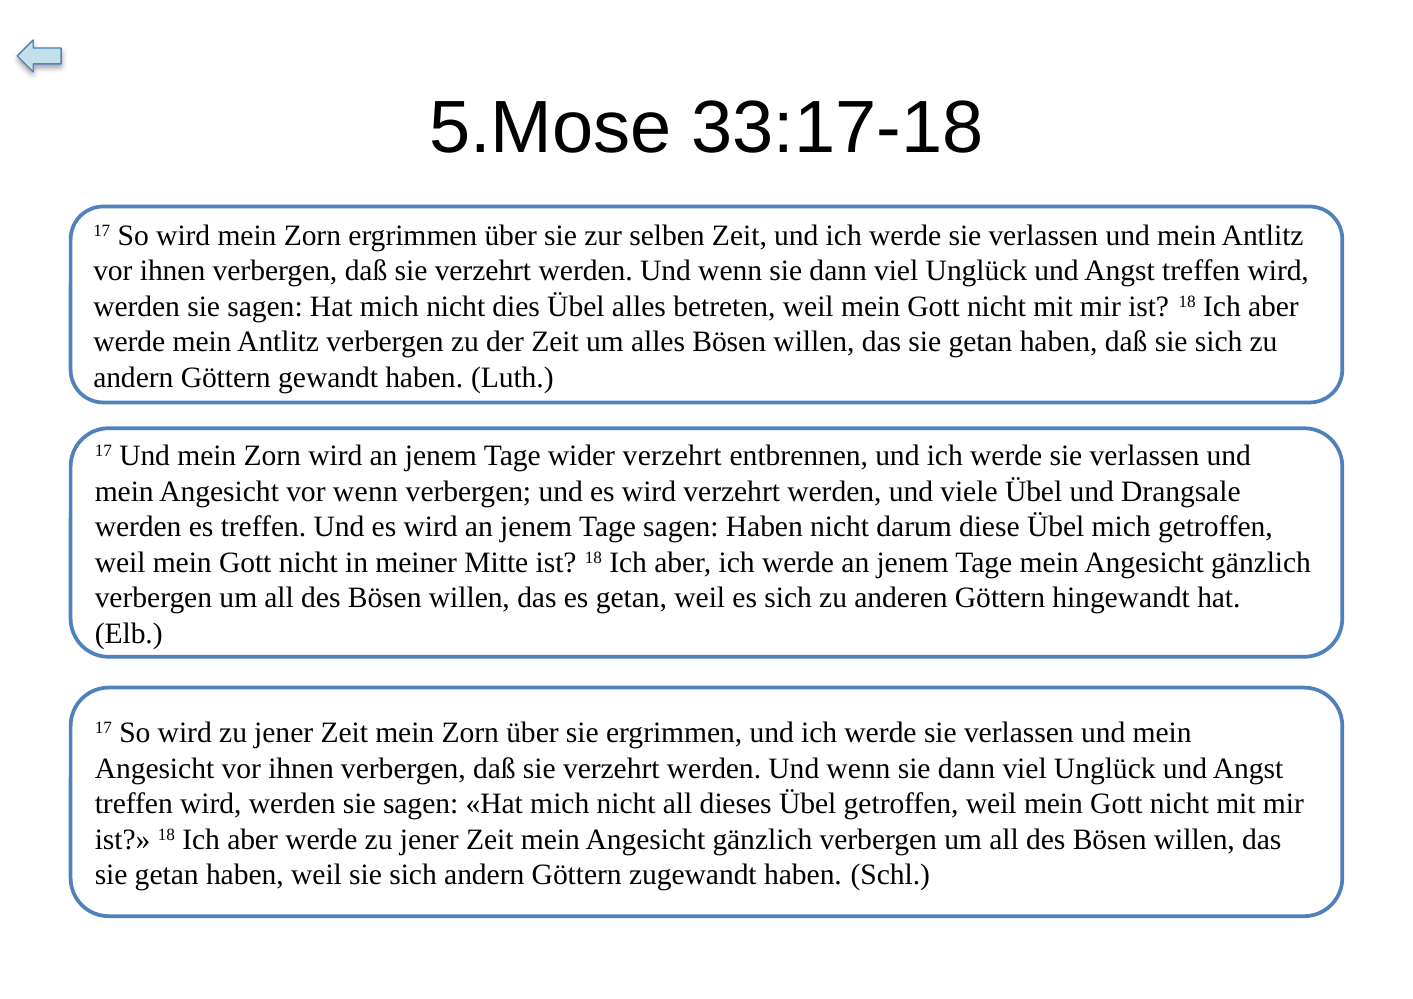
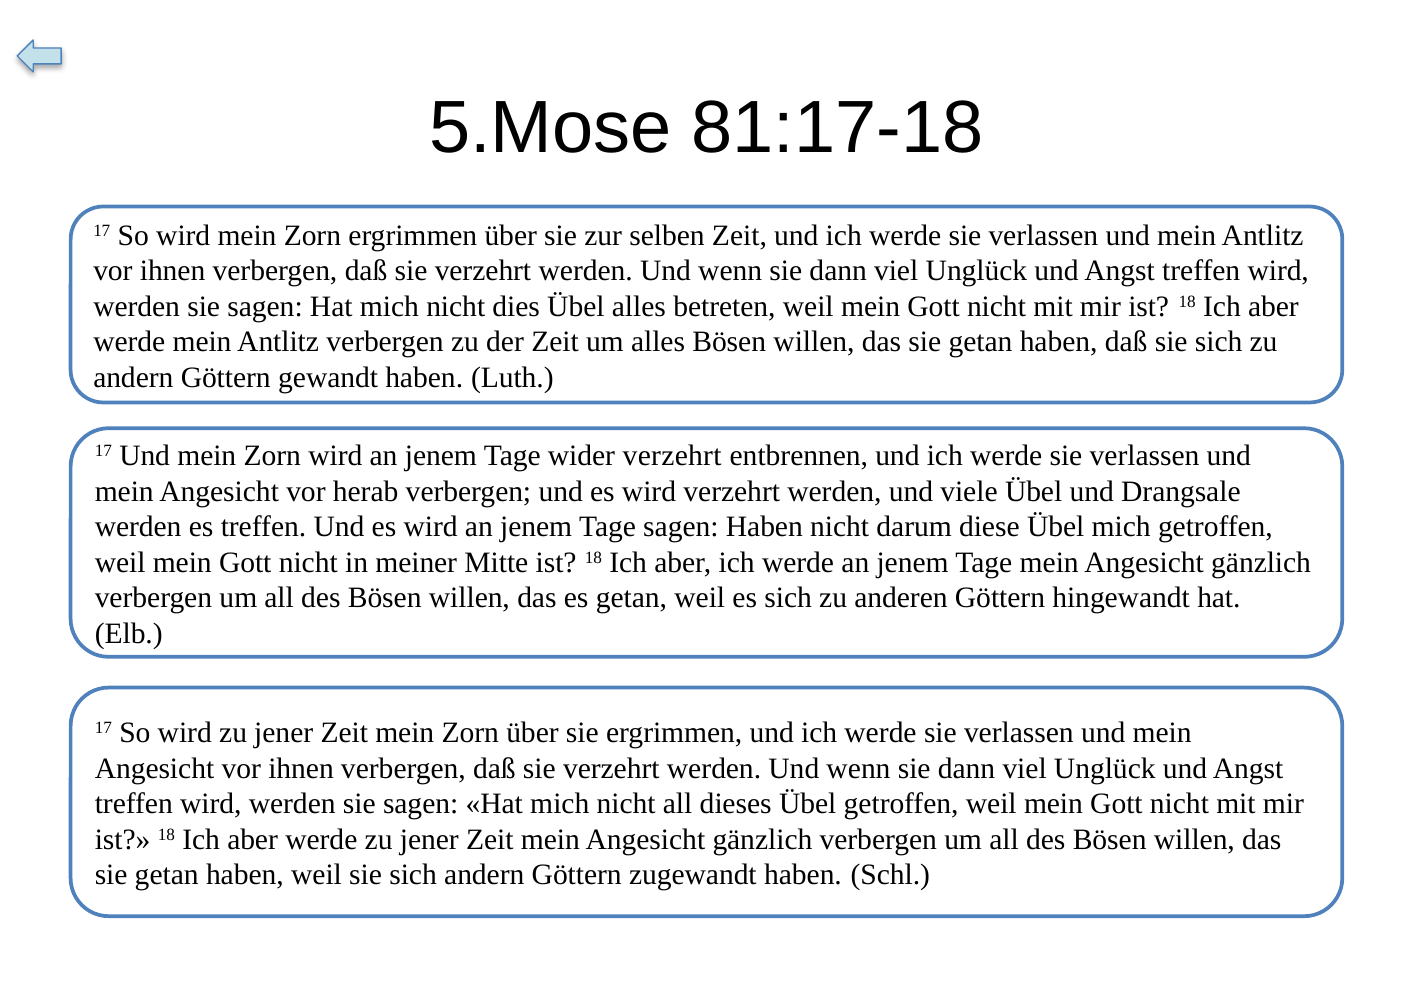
33:17-18: 33:17-18 -> 81:17-18 (838, 128)
vor wenn: wenn -> herab (366, 491)
